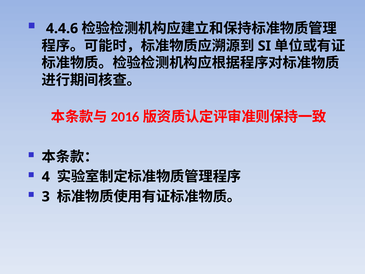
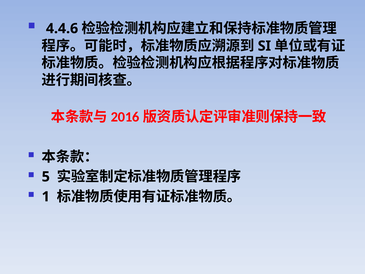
4: 4 -> 5 (46, 177)
3: 3 -> 1 (46, 196)
